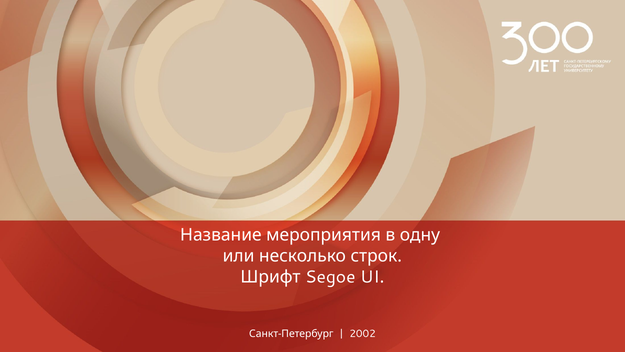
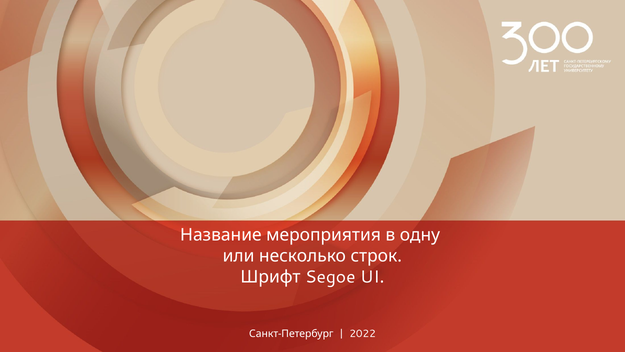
2002: 2002 -> 2022 (363, 333)
